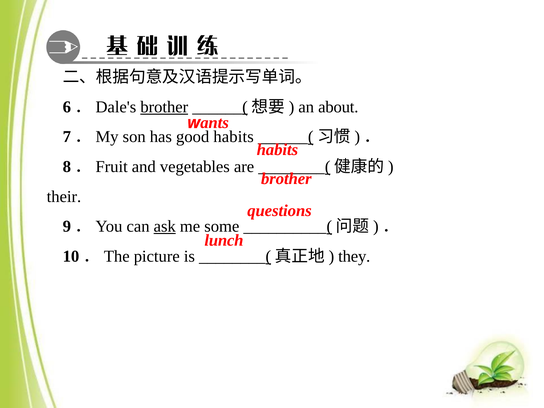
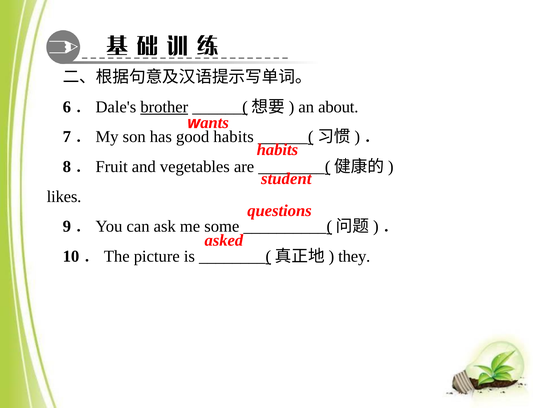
brother: brother -> student (286, 179)
their: their -> likes (64, 197)
ask underline: present -> none (165, 226)
lunch: lunch -> asked (224, 240)
